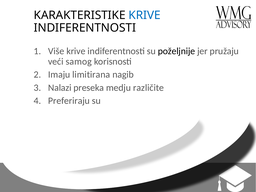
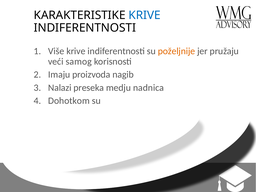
poželjnije colour: black -> orange (176, 51)
limitirana: limitirana -> proizvoda (91, 75)
različite: različite -> nadnica (149, 88)
Preferiraju: Preferiraju -> Dohotkom (69, 101)
